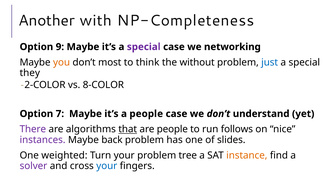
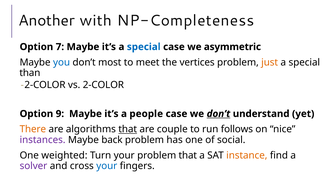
9: 9 -> 7 (60, 47)
special colour: purple -> blue (144, 47)
networking: networking -> asymmetric (232, 47)
you colour: orange -> blue (62, 62)
think: think -> meet (148, 62)
without: without -> vertices (197, 62)
just colour: blue -> orange (270, 62)
they: they -> than (30, 73)
8-COLOR: 8-COLOR -> 2-COLOR (103, 85)
7: 7 -> 9 (60, 114)
don’t underline: none -> present (218, 114)
There colour: purple -> orange (33, 129)
are people: people -> couple (172, 129)
slides: slides -> social (231, 140)
problem tree: tree -> that (188, 155)
